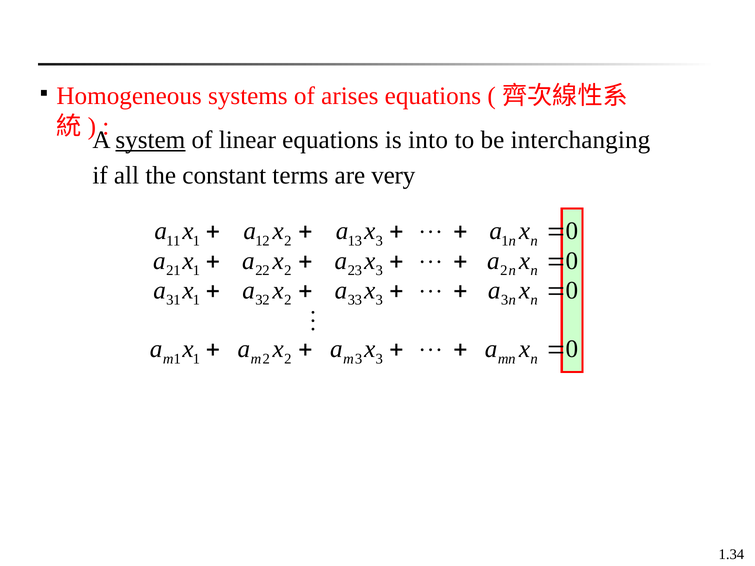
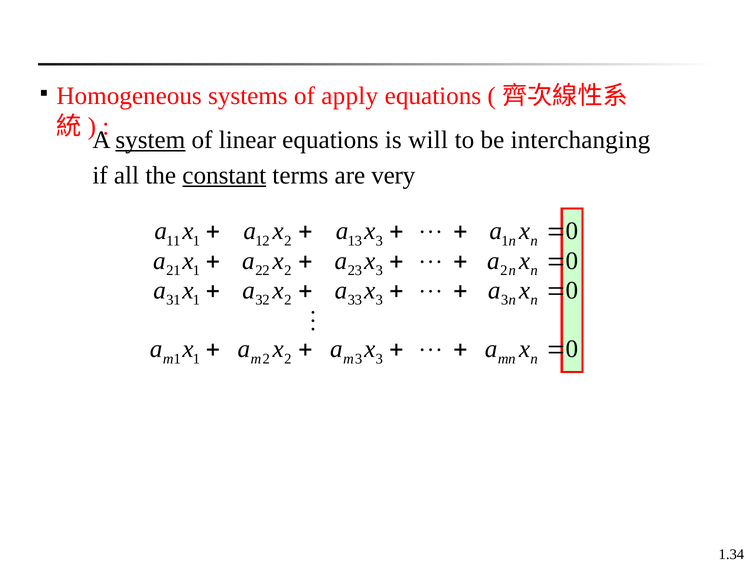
arises: arises -> apply (350, 96)
into: into -> will (428, 140)
constant underline: none -> present (224, 175)
